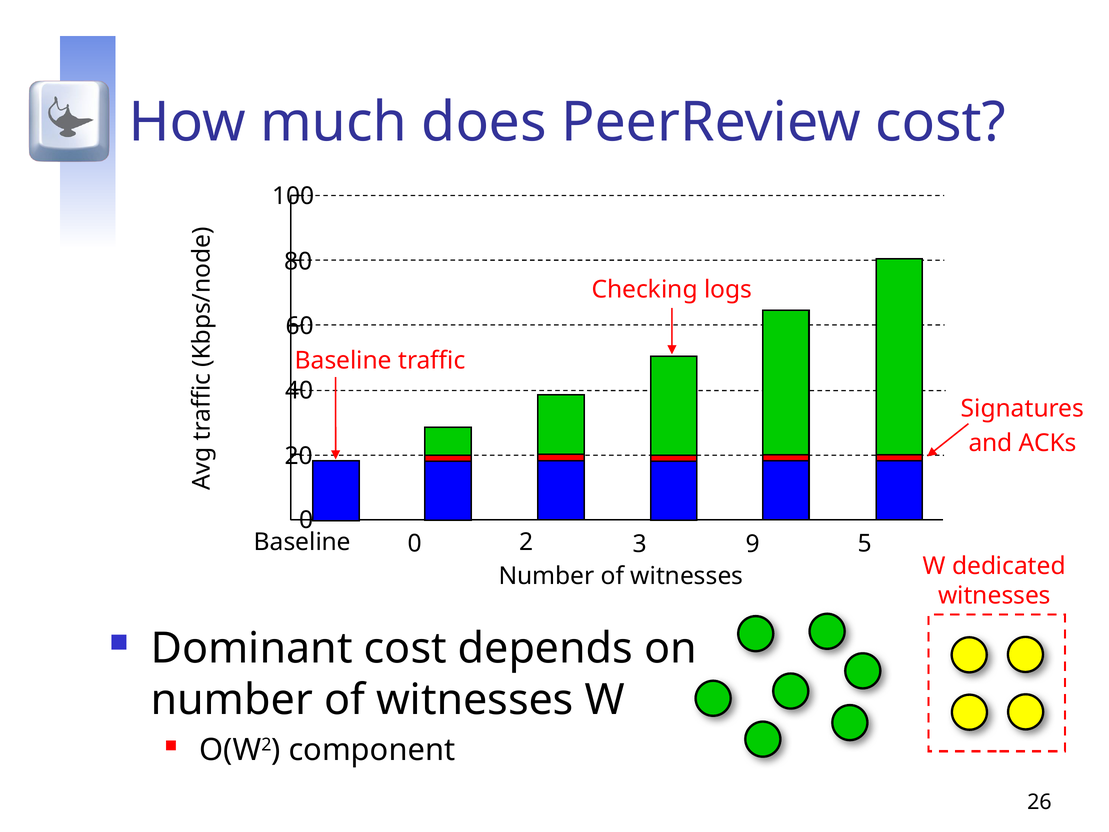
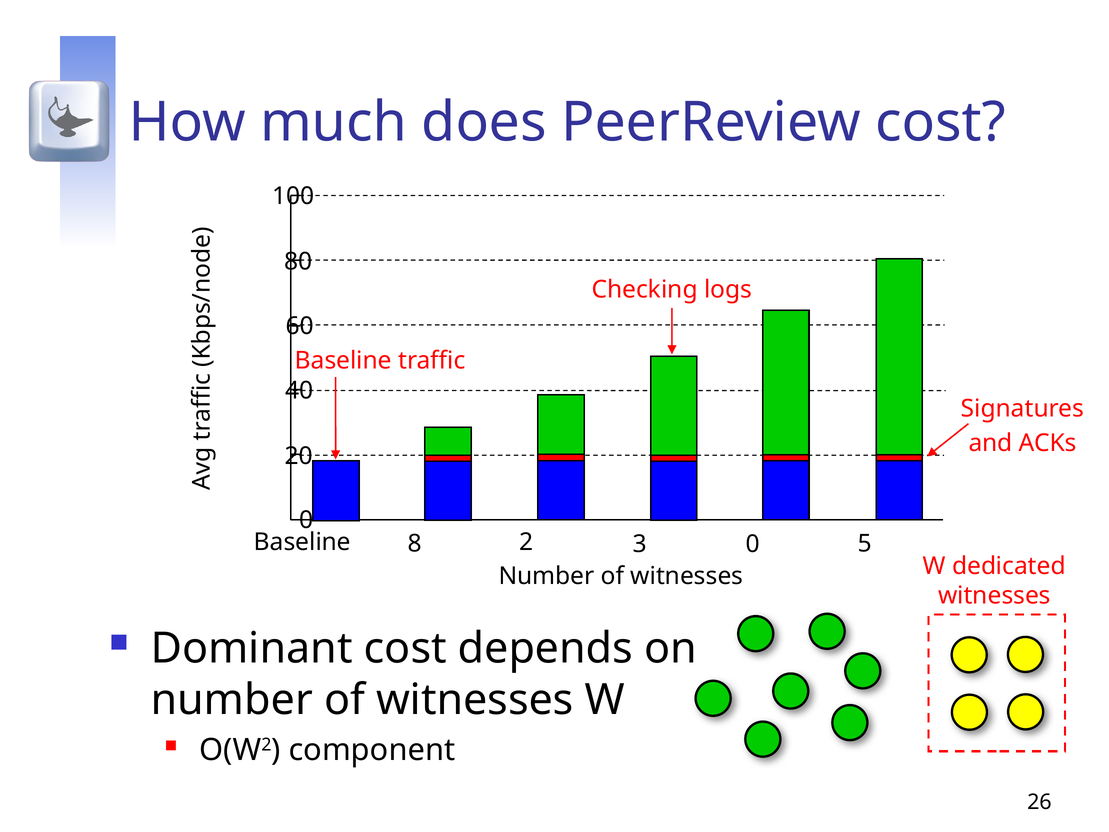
Baseline 0: 0 -> 8 (415, 544)
3 9: 9 -> 0 (753, 544)
